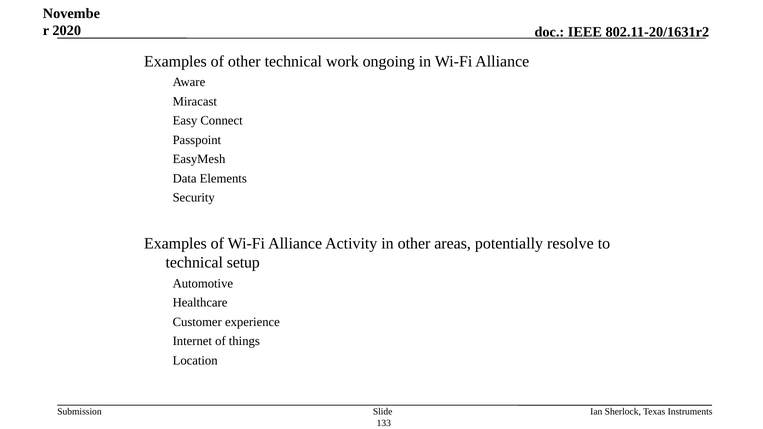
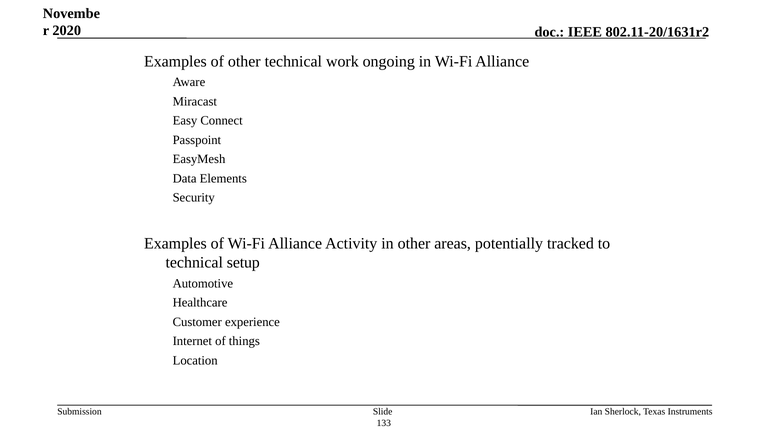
resolve: resolve -> tracked (570, 244)
